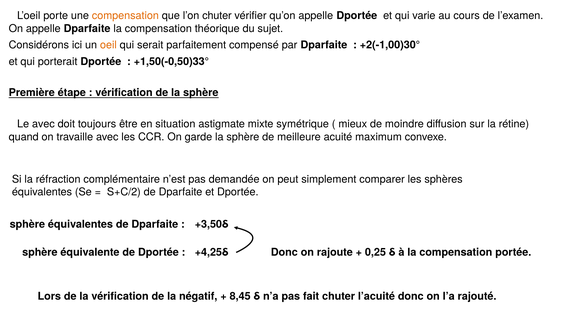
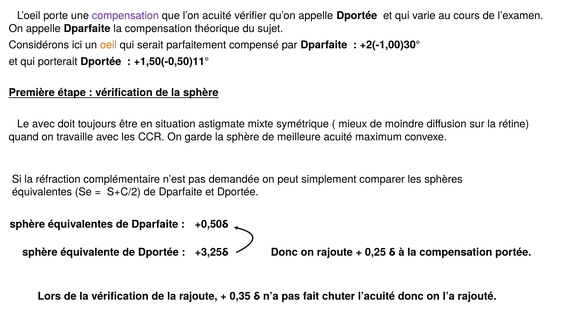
compensation colour: orange -> purple (125, 16)
l’on chuter: chuter -> acuité (217, 16)
+1,50(-0,50)33°: +1,50(-0,50)33° -> +1,50(-0,50)11° (171, 61)
+3,50δ: +3,50δ -> +0,50δ (212, 224)
+4,25δ: +4,25δ -> +3,25δ (212, 252)
la négatif: négatif -> rajoute (198, 296)
8,45: 8,45 -> 0,35 (240, 296)
